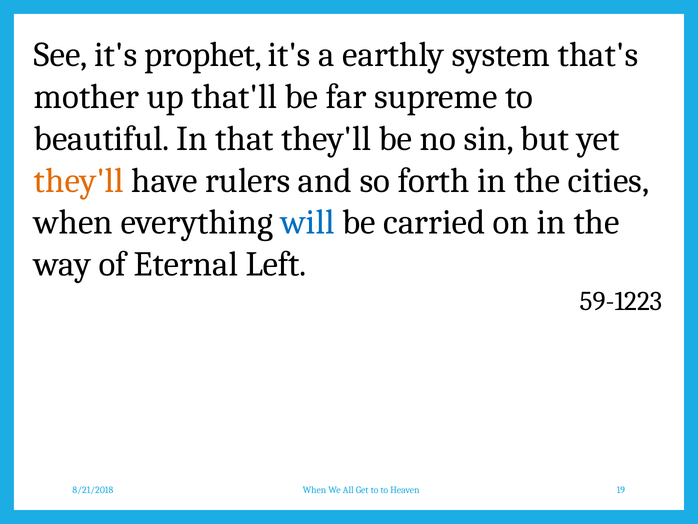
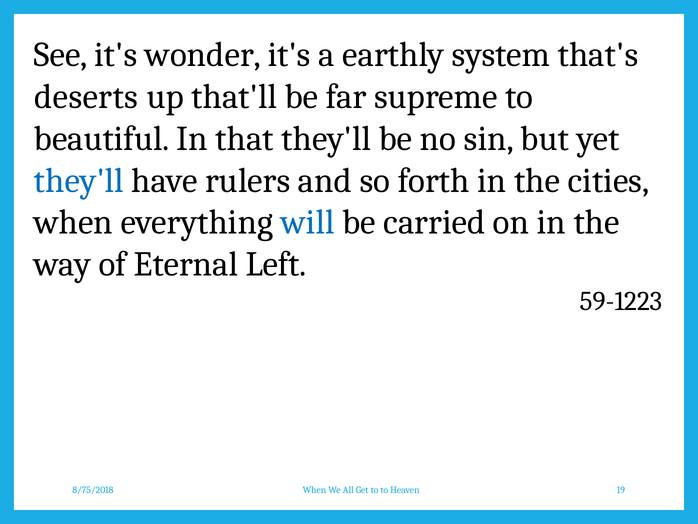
prophet: prophet -> wonder (203, 55)
mother: mother -> deserts (86, 97)
they'll colour: orange -> blue (79, 180)
8/21/2018: 8/21/2018 -> 8/75/2018 (93, 490)
